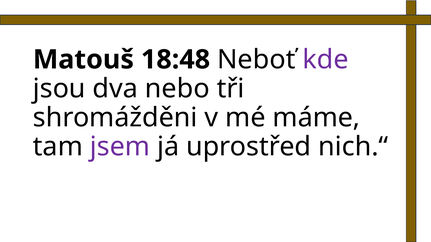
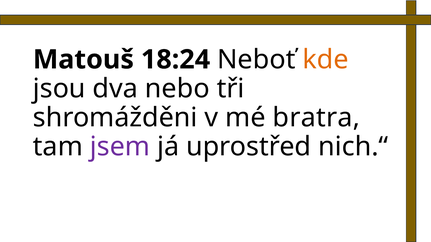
18:48: 18:48 -> 18:24 (176, 60)
kde colour: purple -> orange (325, 60)
máme: máme -> bratra (316, 118)
